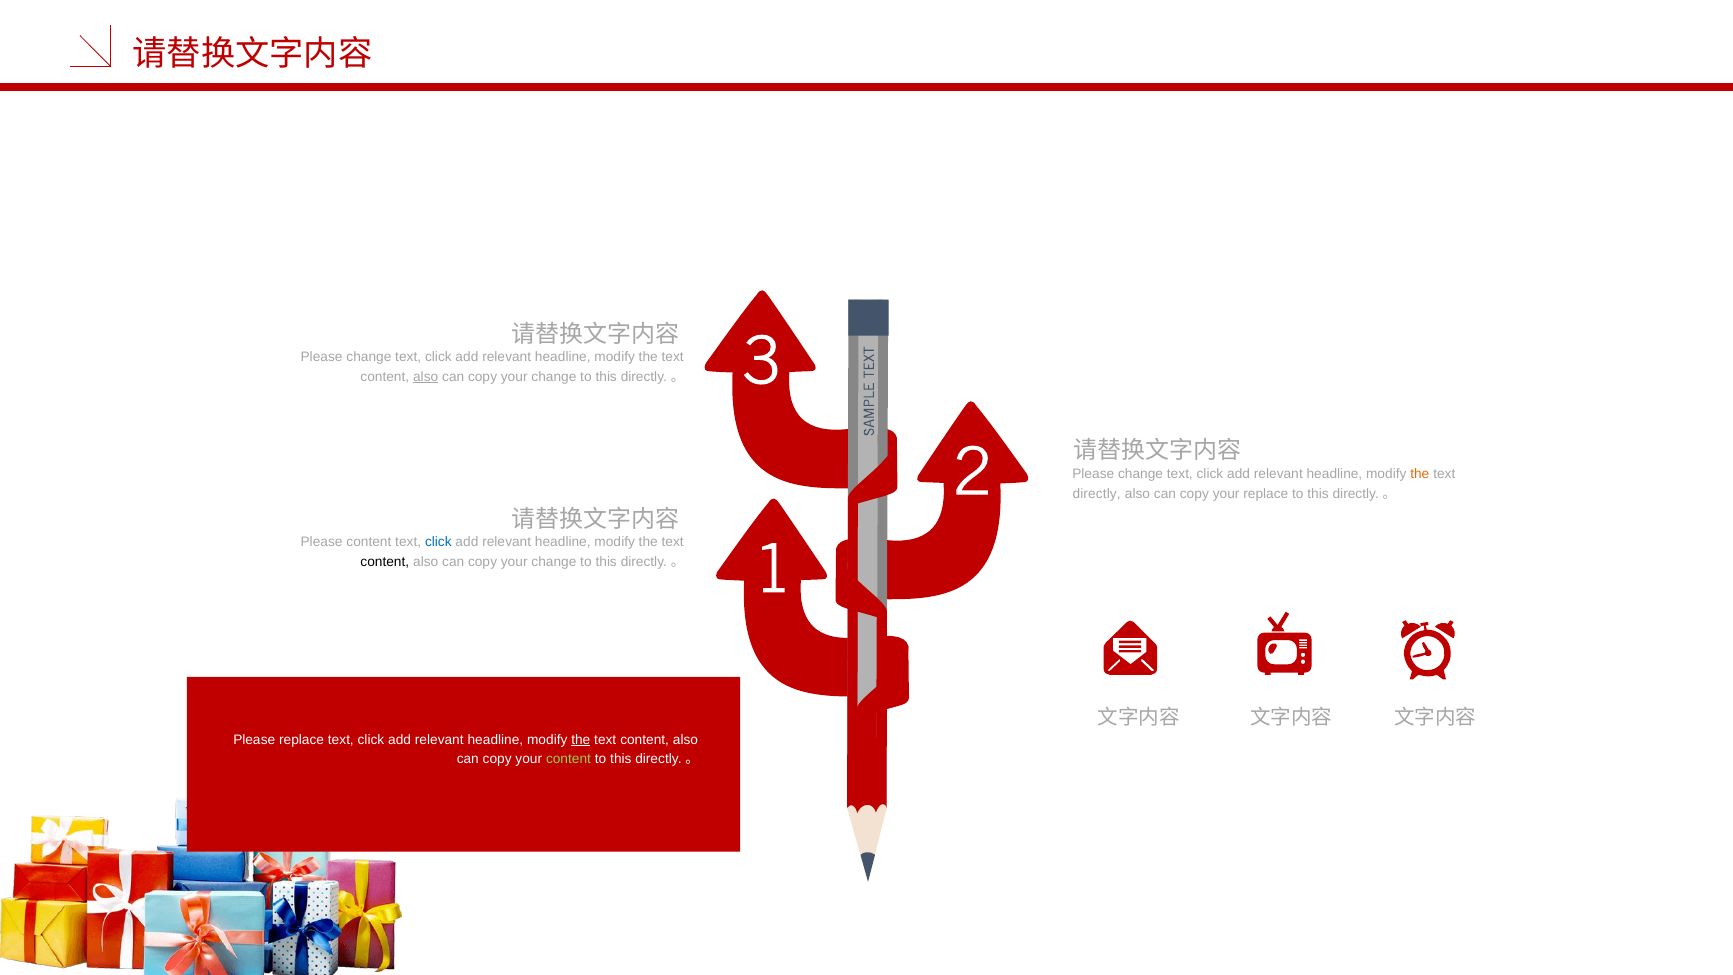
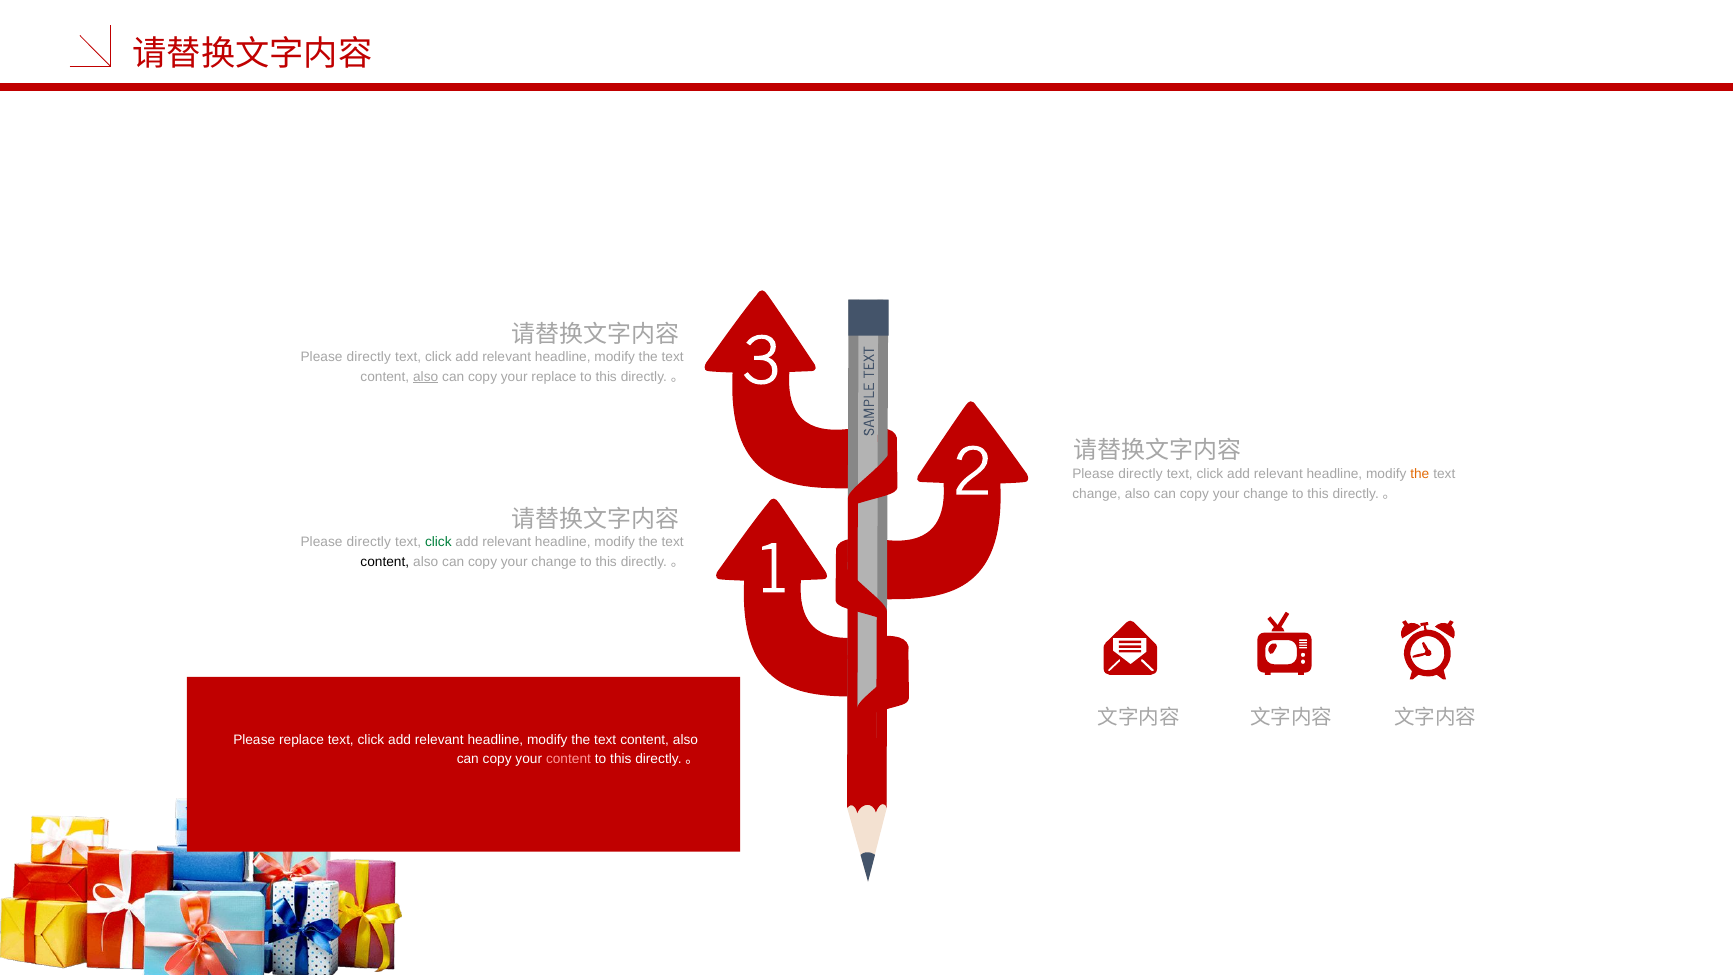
change: change -> directly (369, 357)
change: change -> replace (554, 376)
change: change -> directly (1140, 474)
directly: directly -> change (1097, 494)
replace: replace -> change (1266, 494)
content: content -> directly (369, 542)
click colour: blue -> green (438, 542)
the underline: present -> none (581, 740)
content colour: light green -> pink (568, 759)
